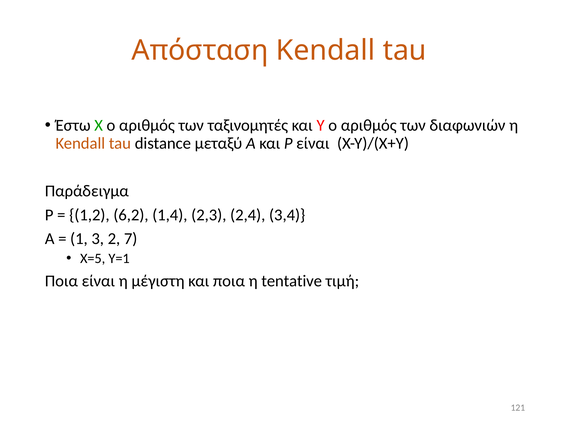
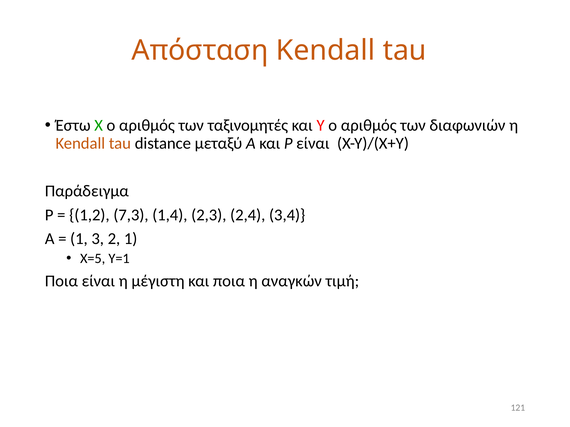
6,2: 6,2 -> 7,3 (131, 215)
2 7: 7 -> 1 (131, 239)
tentative: tentative -> αναγκών (292, 281)
